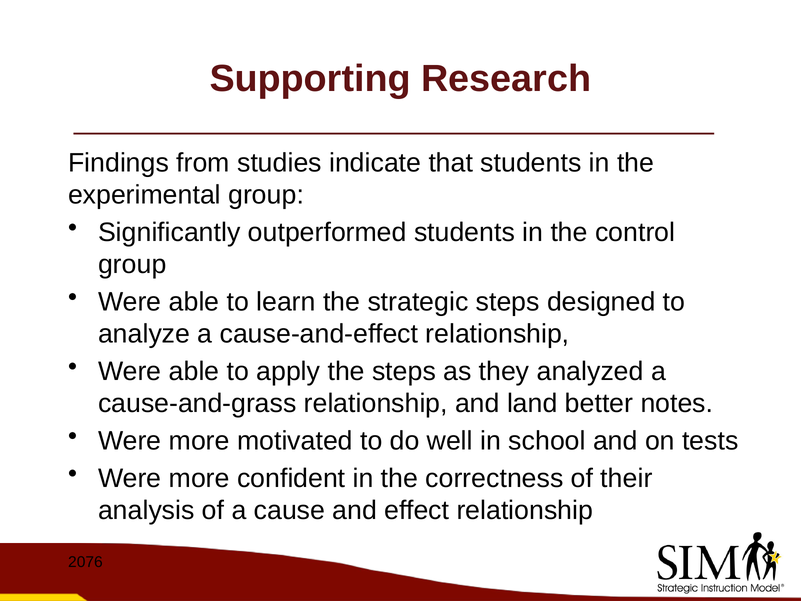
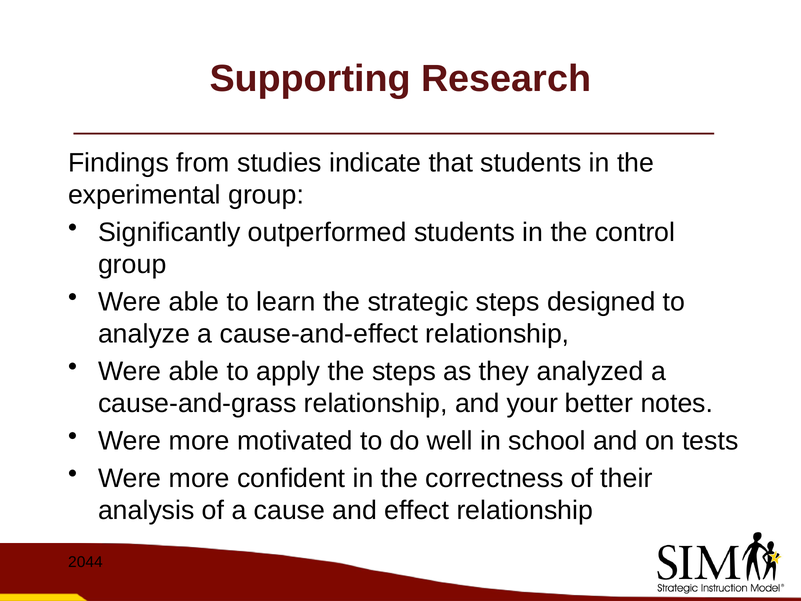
land: land -> your (532, 403)
2076: 2076 -> 2044 (85, 562)
